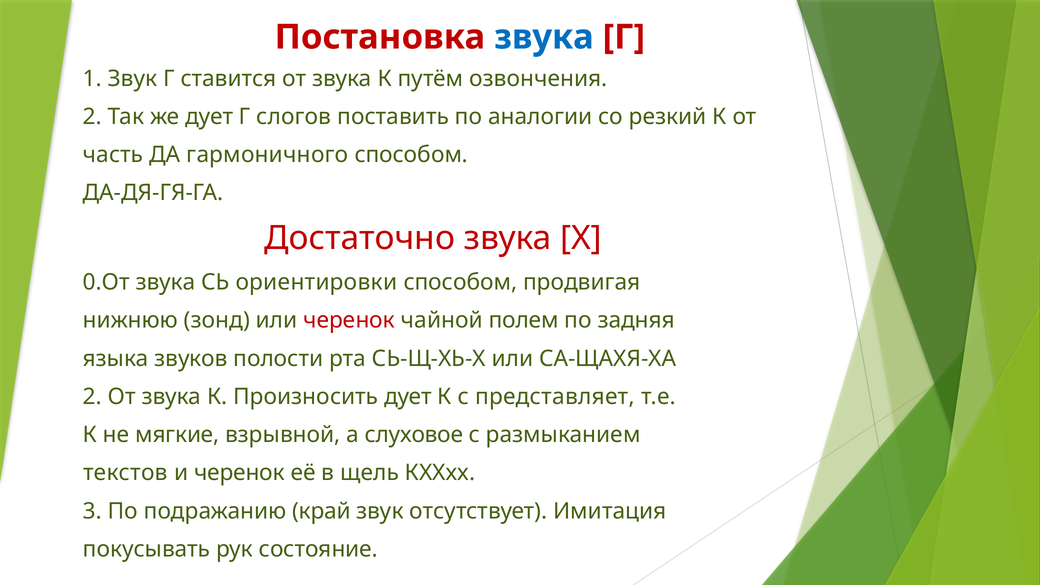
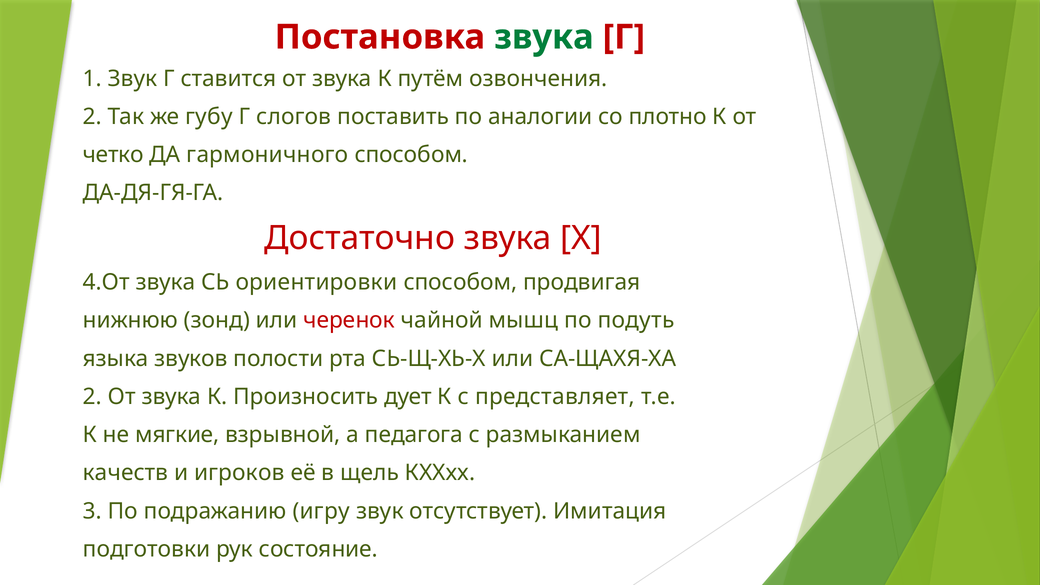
звука colour: blue -> green (544, 37)
же дует: дует -> губу (209, 117)
резкий: резкий -> плотно (668, 117)
часть: часть -> четко (113, 155)
0.От: 0.От -> 4.От (106, 282)
полем: полем -> мышц (523, 320)
задняя: задняя -> подуть (636, 320)
слуховое: слуховое -> педагога (414, 435)
текстов: текстов -> качеств (126, 473)
и черенок: черенок -> игроков (239, 473)
край: край -> игру (321, 511)
покусывать: покусывать -> подготовки (147, 549)
